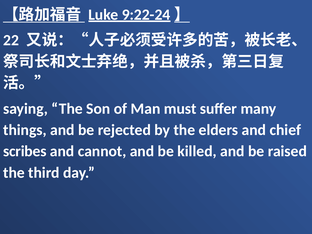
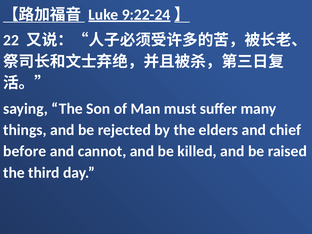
scribes: scribes -> before (25, 151)
